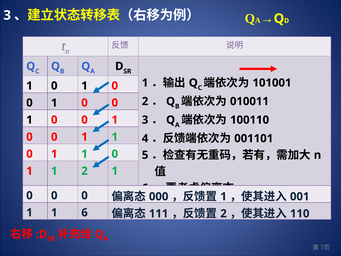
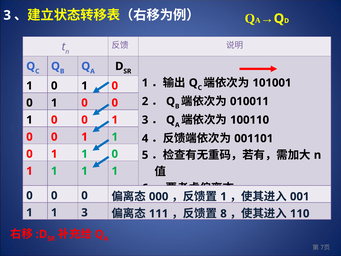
2: 2 -> 1 (85, 171)
1 6: 6 -> 3 (85, 212)
2: 2 -> 8 (224, 213)
